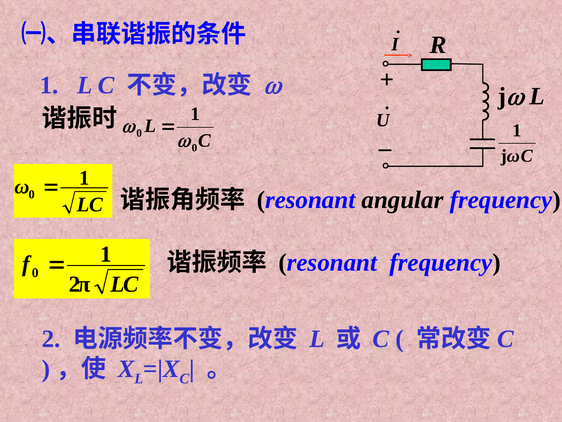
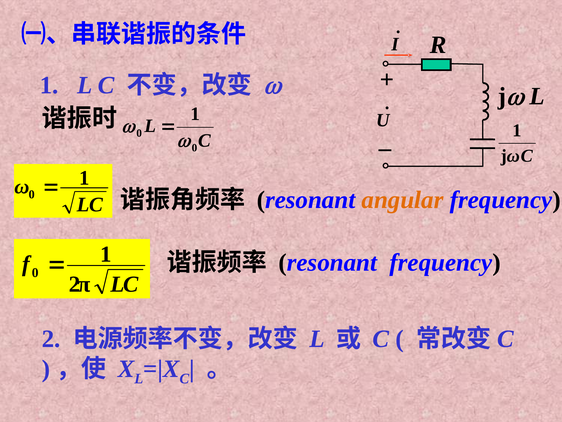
angular colour: black -> orange (403, 200)
